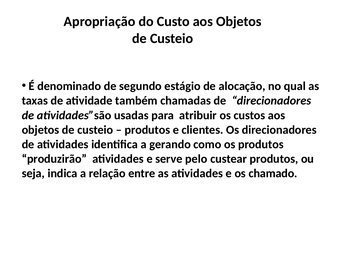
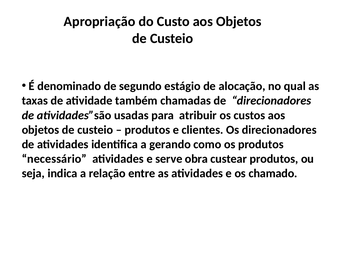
produzirão: produzirão -> necessário (54, 159)
pelo: pelo -> obra (196, 159)
